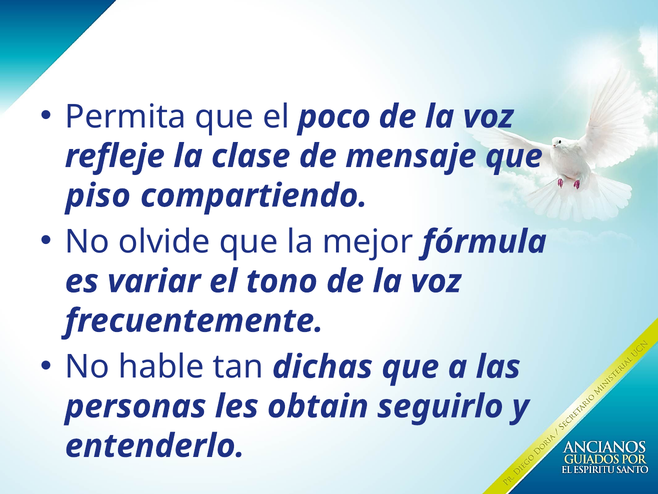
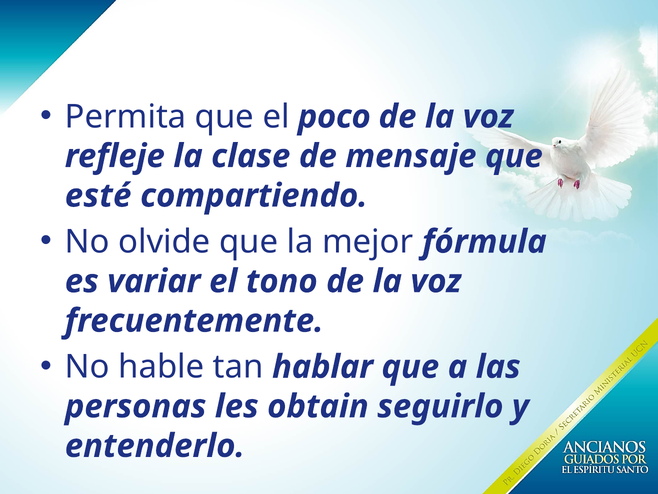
piso: piso -> esté (98, 196)
dichas: dichas -> hablar (323, 367)
